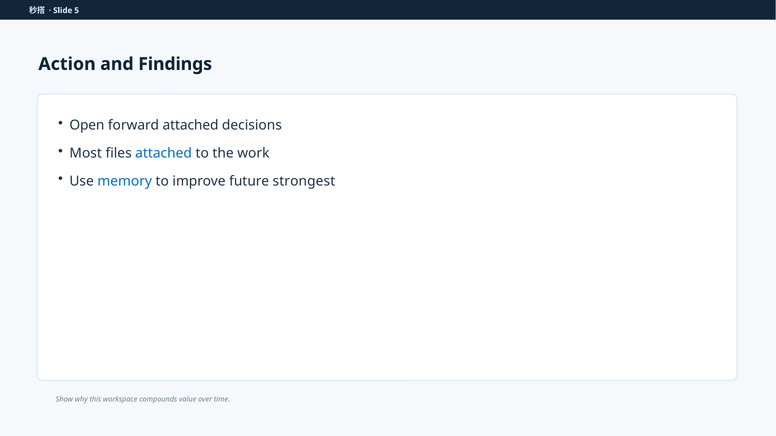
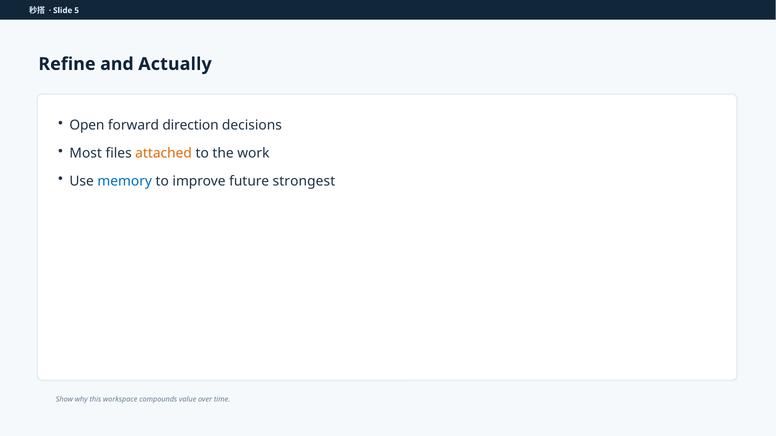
Action: Action -> Refine (67, 64)
Findings: Findings -> Actually (175, 64)
forward attached: attached -> direction (191, 126)
attached colour: blue -> orange (164, 153)
